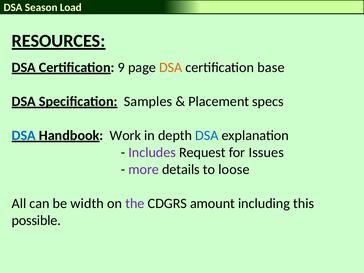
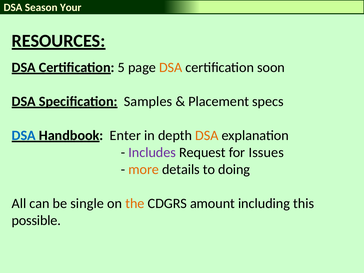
Load: Load -> Your (71, 7)
9: 9 -> 5 (121, 67)
base: base -> soon (271, 67)
Work: Work -> Enter (125, 135)
DSA colour: blue -> orange (207, 135)
more colour: purple -> orange (144, 169)
loose: loose -> doing (234, 169)
width: width -> single (87, 203)
the colour: purple -> orange (135, 203)
